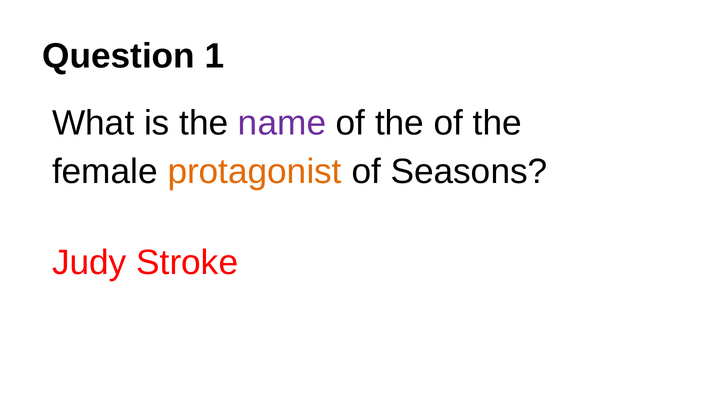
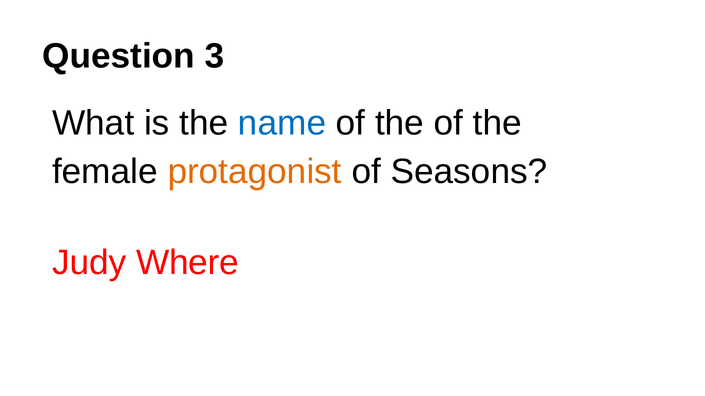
1: 1 -> 3 (214, 56)
name colour: purple -> blue (282, 123)
Stroke: Stroke -> Where (187, 263)
